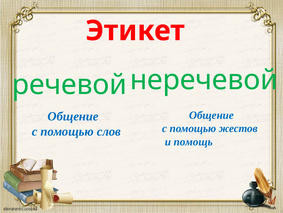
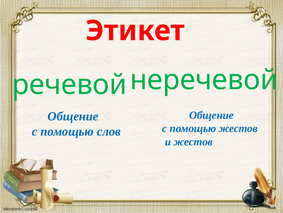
и помощь: помощь -> жестов (193, 141)
